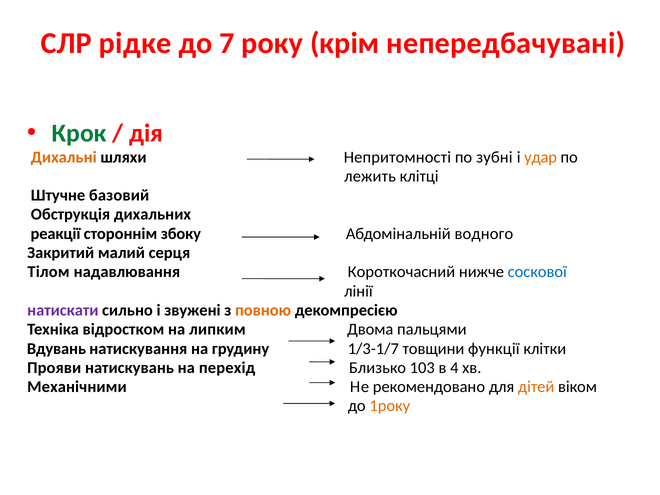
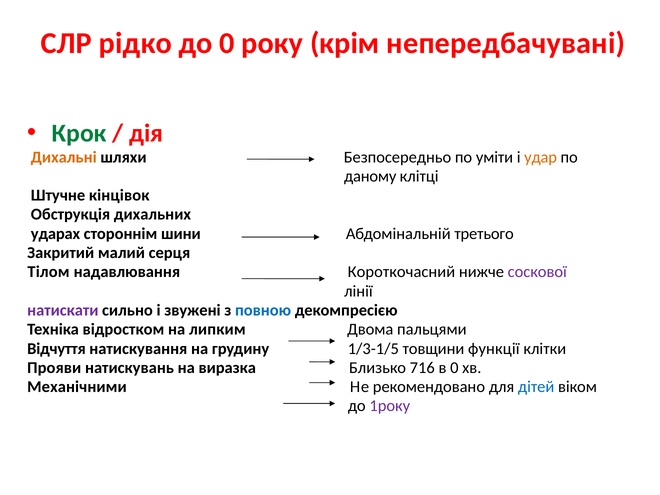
рідке: рідке -> рідко (135, 43)
до 7: 7 -> 0 (227, 43)
Непритомності: Непритомності -> Безпосередньо (397, 157)
зубні: зубні -> уміти (495, 157)
лежить: лежить -> даному (370, 176)
базовий: базовий -> кінцівок (119, 195)
реакції: реакції -> ударах (56, 234)
збоку: збоку -> шини (181, 234)
водного: водного -> третього (484, 234)
соскової colour: blue -> purple (537, 272)
повною colour: orange -> blue (263, 310)
Вдувань: Вдувань -> Відчуття (57, 349)
1/3-1/7: 1/3-1/7 -> 1/3-1/5 (373, 349)
перехід: перехід -> виразка (227, 368)
103: 103 -> 716 (422, 368)
в 4: 4 -> 0 (454, 368)
дітей colour: orange -> blue (536, 387)
1року colour: orange -> purple (390, 406)
